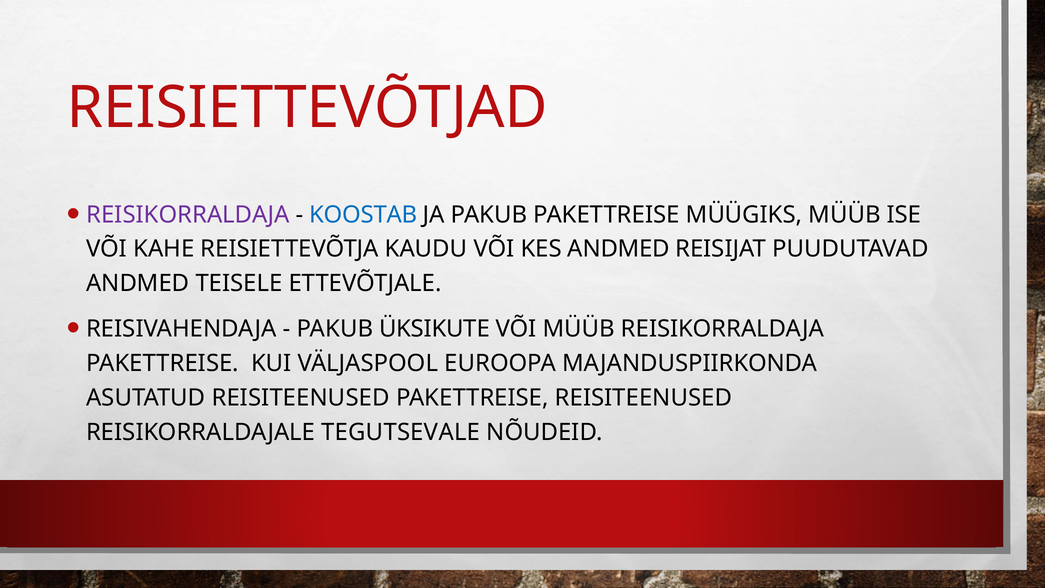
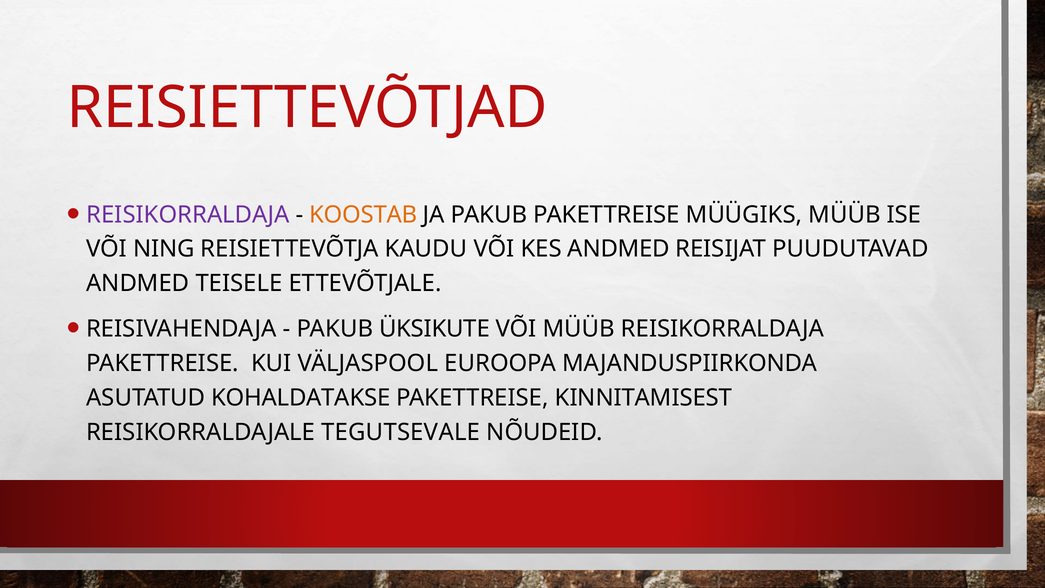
KOOSTAB colour: blue -> orange (363, 215)
KAHE: KAHE -> NING (164, 249)
ASUTATUD REISITEENUSED: REISITEENUSED -> KOHALDATAKSE (301, 398)
PAKETTREISE REISITEENUSED: REISITEENUSED -> KINNITAMISEST (643, 398)
